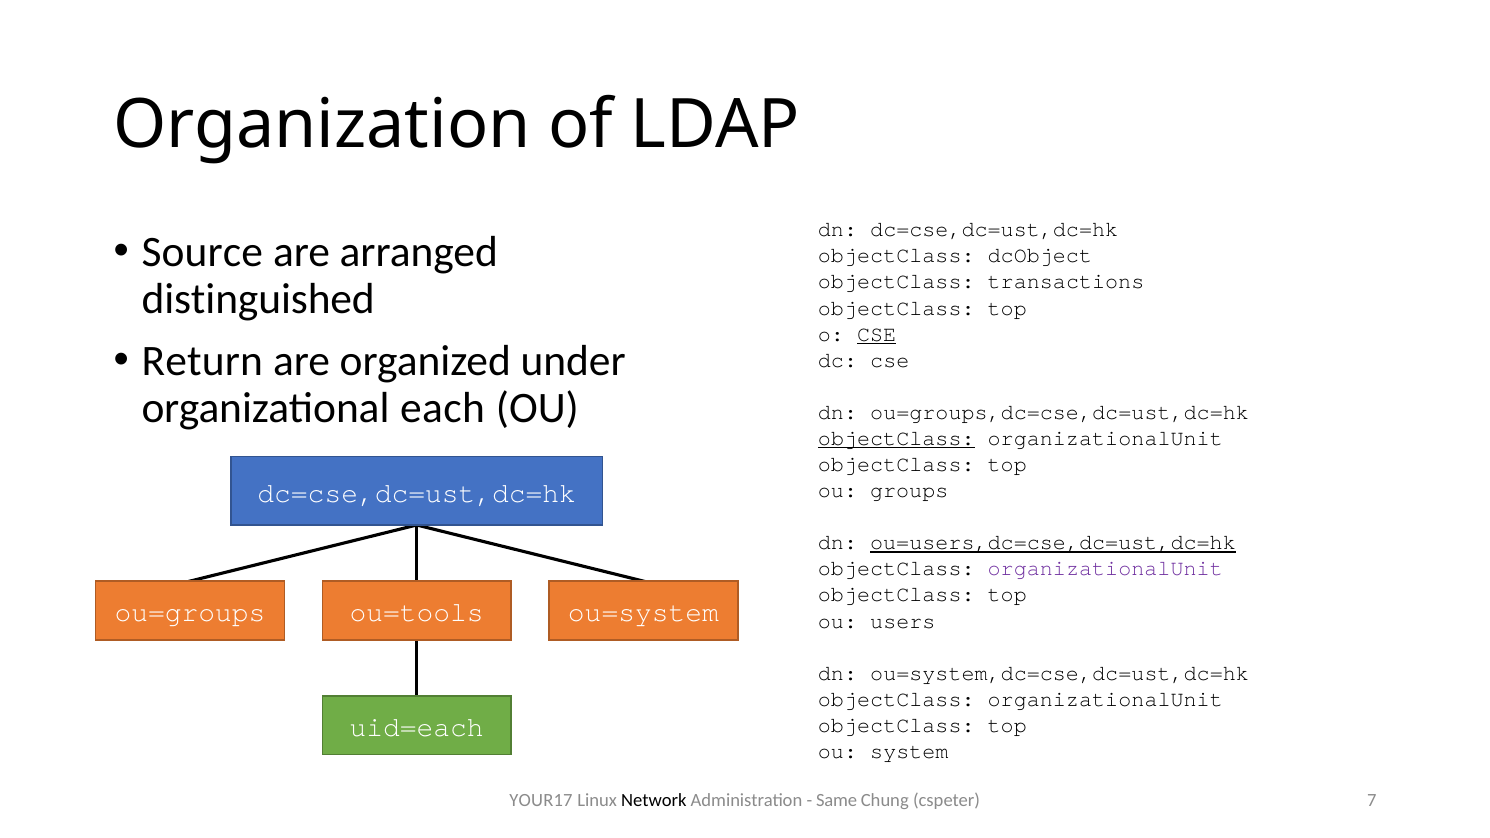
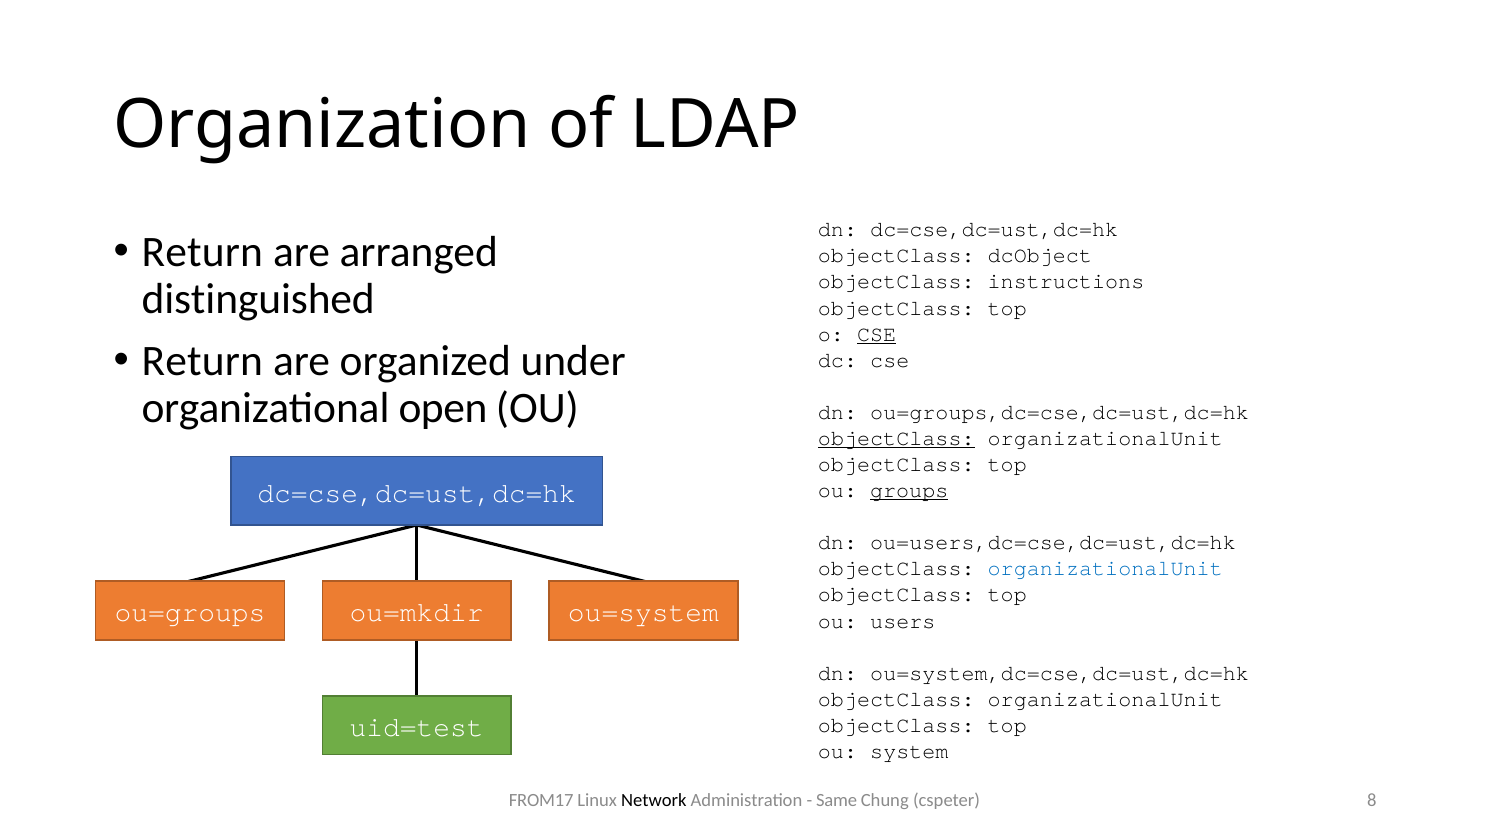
Source: Source -> Return (202, 252)
transactions: transactions -> instructions (1066, 282)
each: each -> open (443, 408)
groups underline: none -> present (909, 491)
ou=users,dc=cse,dc=ust,dc=hk underline: present -> none (1053, 543)
organizationalUnit colour: purple -> blue (1105, 569)
ou=tools: ou=tools -> ou=mkdir (417, 613)
uid=each: uid=each -> uid=test (417, 727)
YOUR17: YOUR17 -> FROM17 (541, 800)
7: 7 -> 8 (1372, 800)
